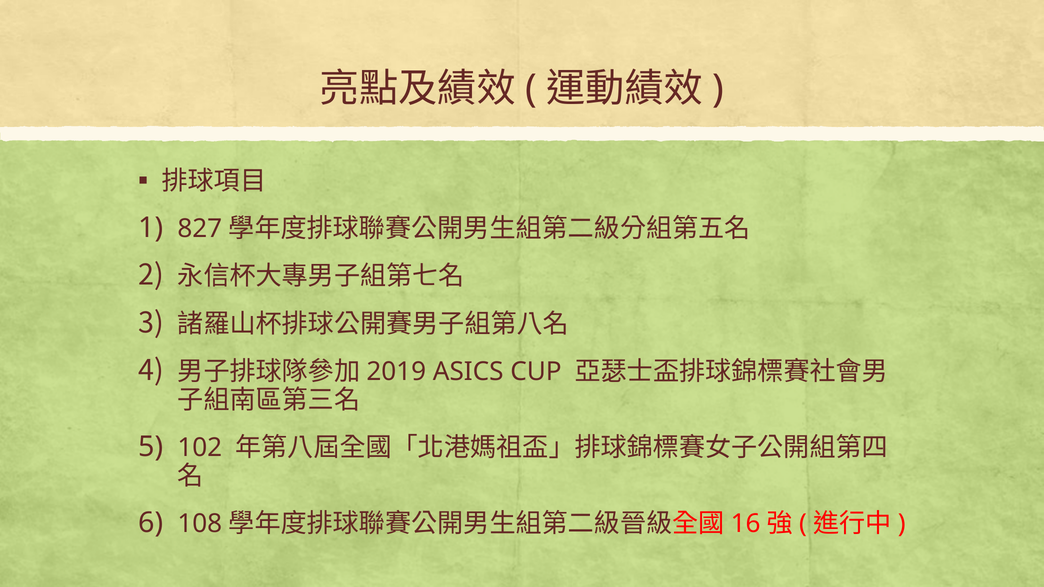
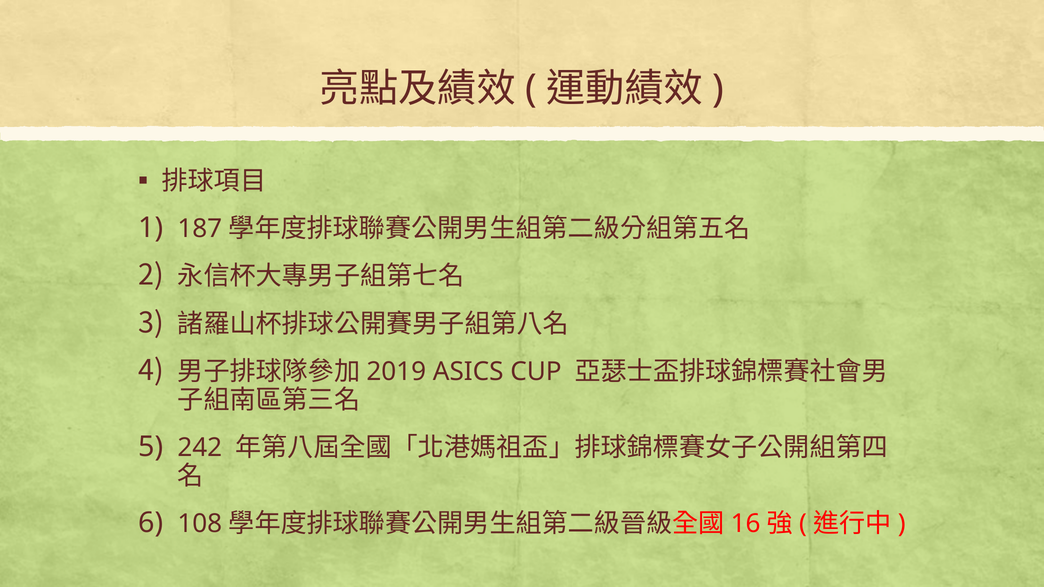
827: 827 -> 187 (200, 229)
102: 102 -> 242 (200, 448)
